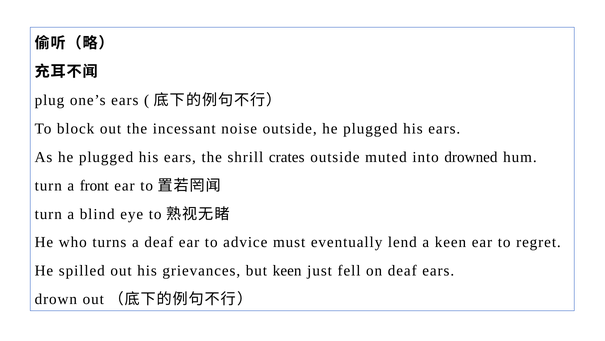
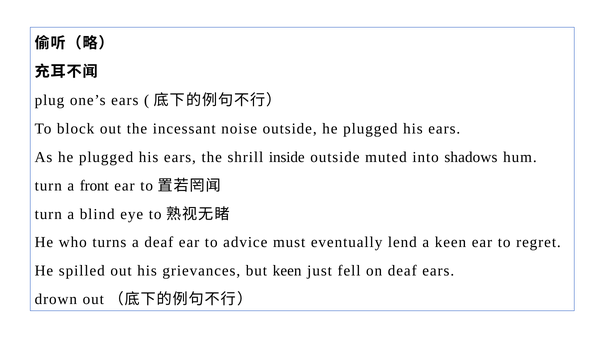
crates: crates -> inside (287, 157)
drowned: drowned -> shadows (471, 157)
